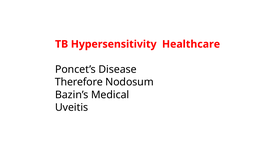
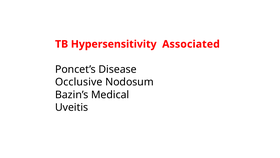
Healthcare: Healthcare -> Associated (191, 44)
Therefore: Therefore -> Occlusive (79, 82)
